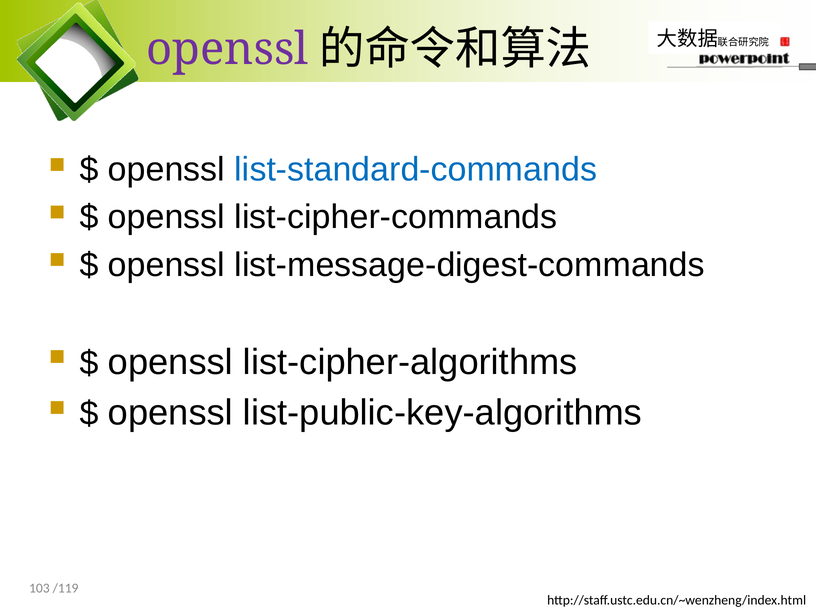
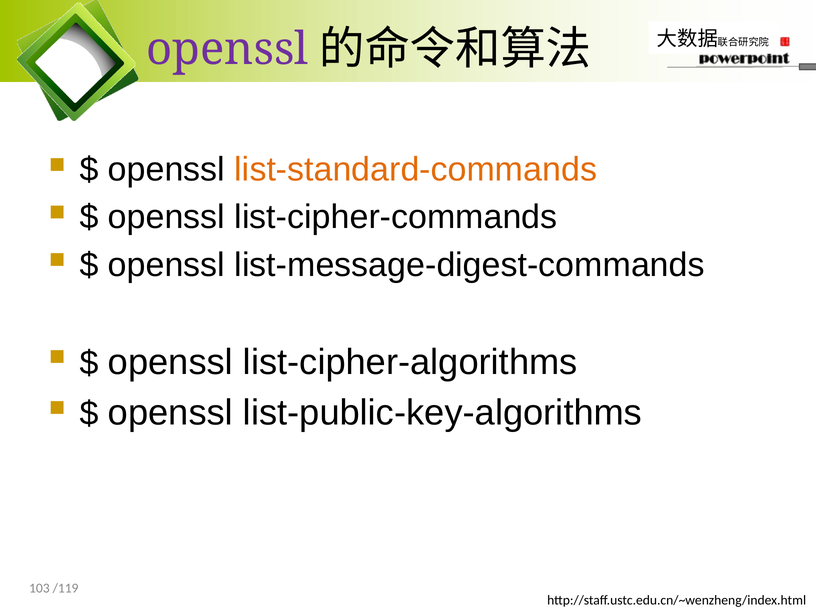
list-standard-commands colour: blue -> orange (416, 170)
